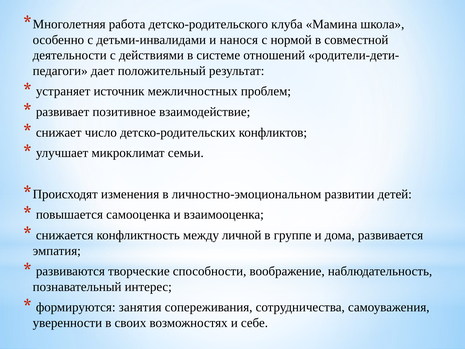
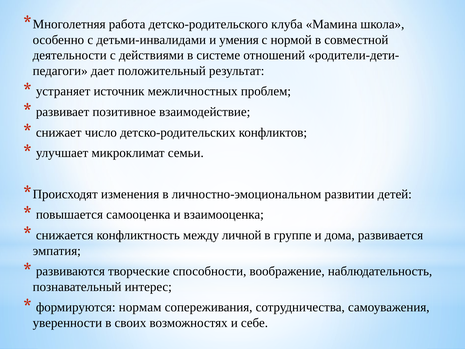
нанося: нанося -> умения (239, 40)
занятия: занятия -> нормам (140, 307)
